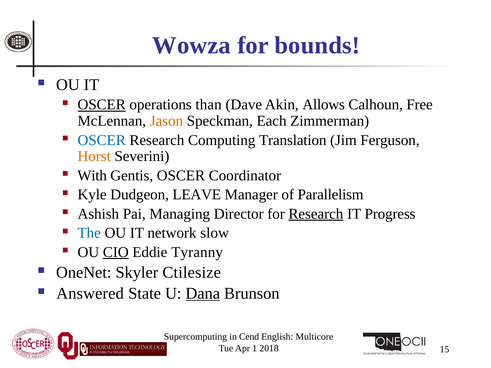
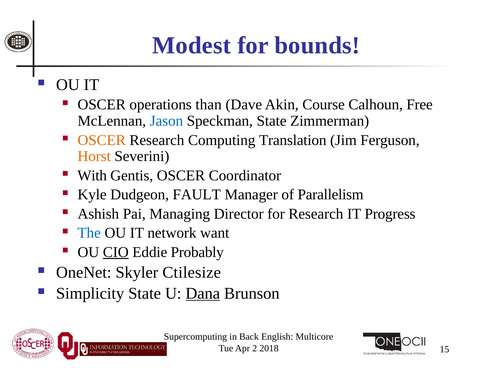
Wowza: Wowza -> Modest (192, 45)
OSCER underline: present -> none (102, 105)
Allows: Allows -> Course (324, 105)
Jason colour: orange -> blue (166, 121)
Speckman Each: Each -> State (272, 121)
OSCER colour: blue -> orange (102, 140)
LEAVE: LEAVE -> FAULT (197, 195)
Research underline: present -> none (316, 214)
slow: slow -> want (215, 233)
Tyranny: Tyranny -> Probably (197, 252)
Answered: Answered -> Simplicity (90, 293)
Cend: Cend -> Back (249, 337)
1: 1 -> 2 (255, 348)
